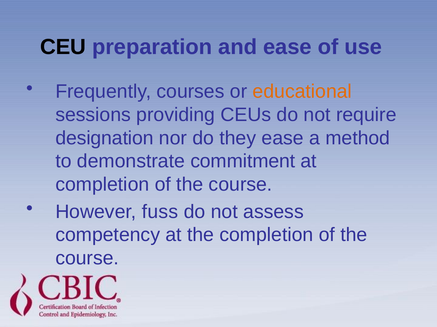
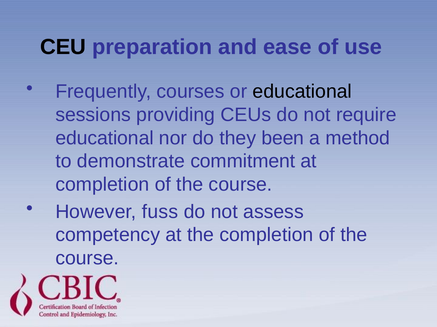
educational colour: orange -> black (302, 92)
designation: designation -> educational (105, 138)
they ease: ease -> been (283, 138)
